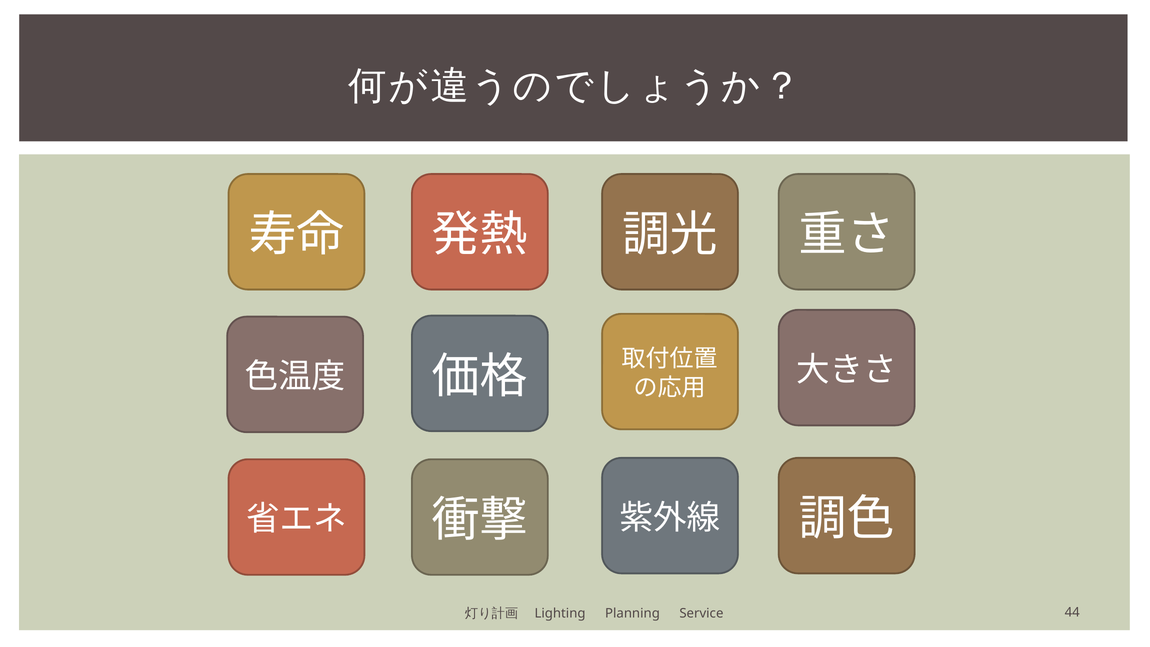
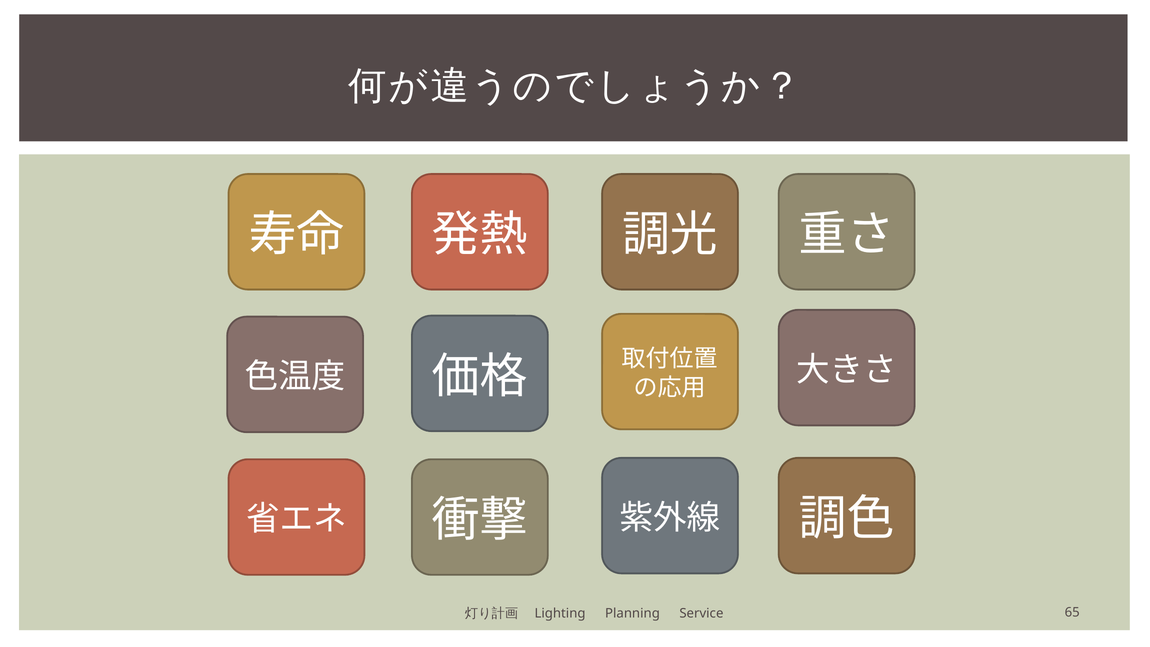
44: 44 -> 65 (1072, 612)
